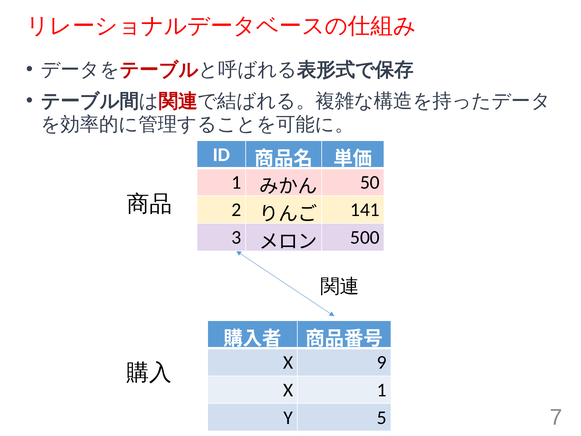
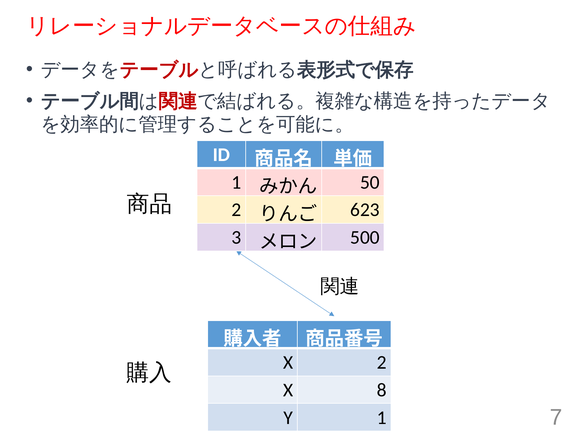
141: 141 -> 623 (365, 210)
X 9: 9 -> 2 (382, 362)
X 1: 1 -> 8 (382, 390)
Y 5: 5 -> 1 (382, 417)
